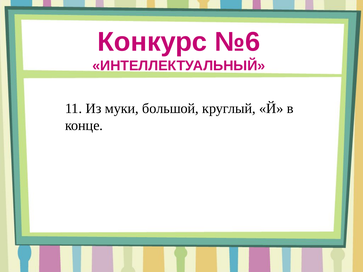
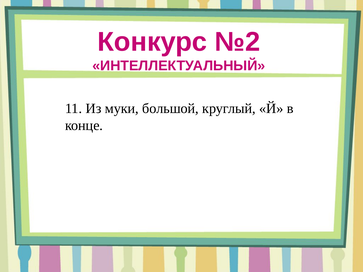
№6: №6 -> №2 (237, 42)
